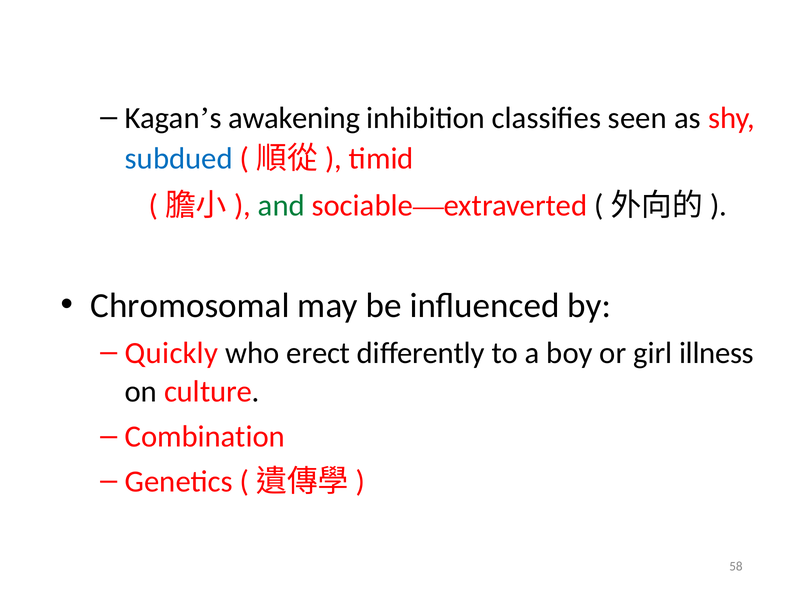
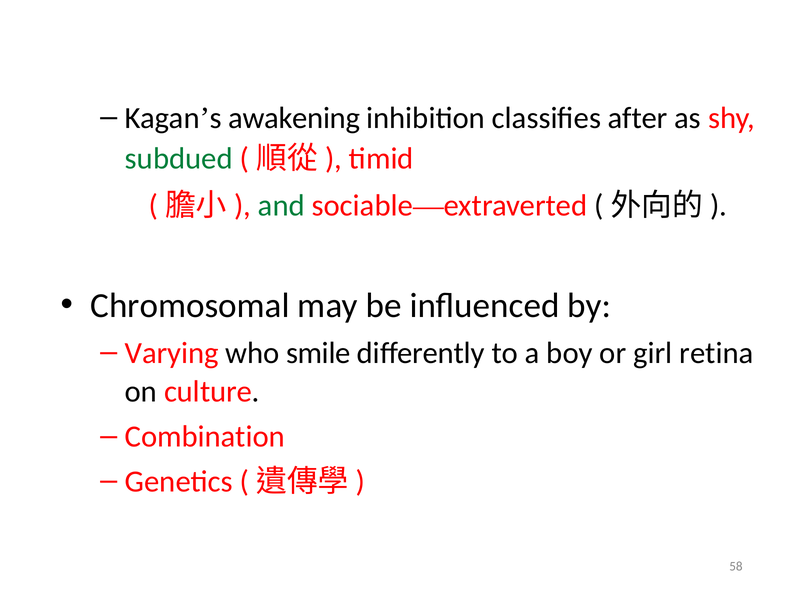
seen: seen -> after (638, 118)
subdued colour: blue -> green (179, 158)
Quickly: Quickly -> Varying (172, 353)
erect: erect -> smile (318, 353)
illness: illness -> retina (716, 353)
